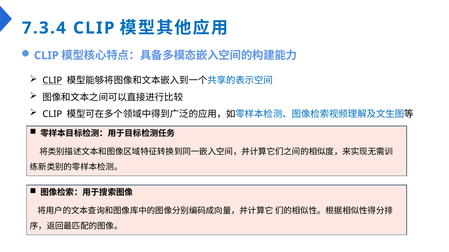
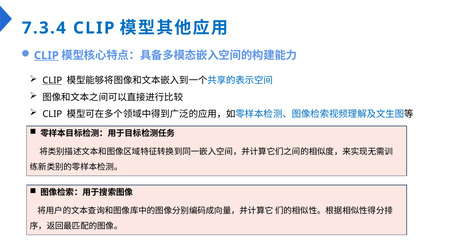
CLIP underline: none -> present (46, 56)
